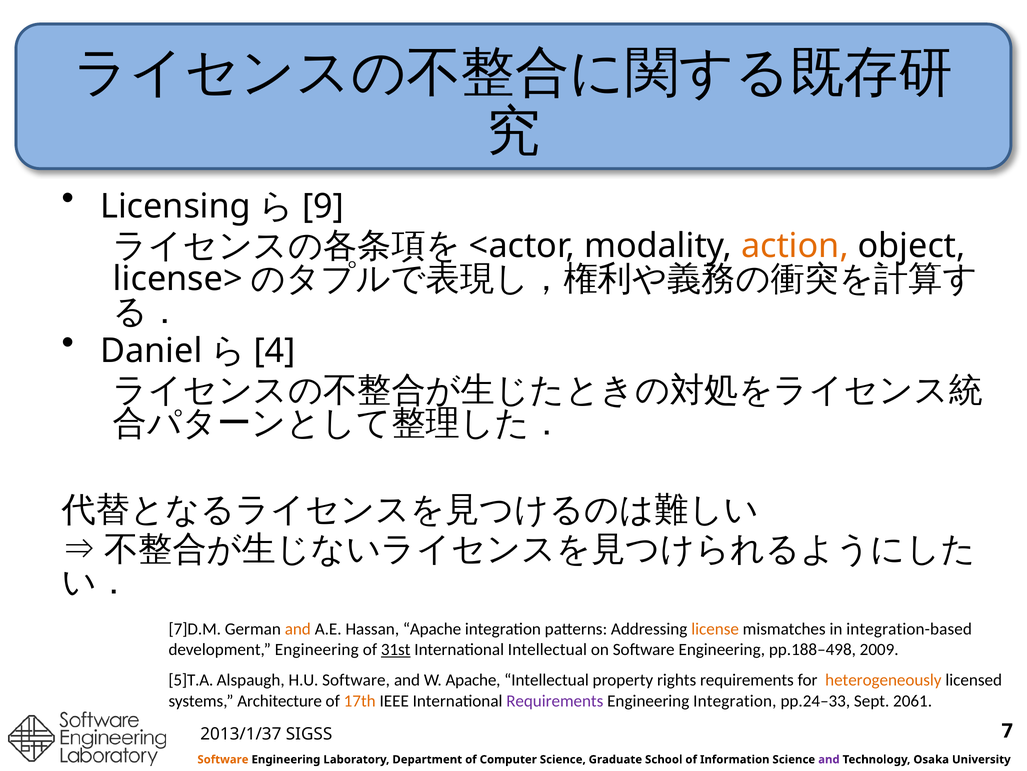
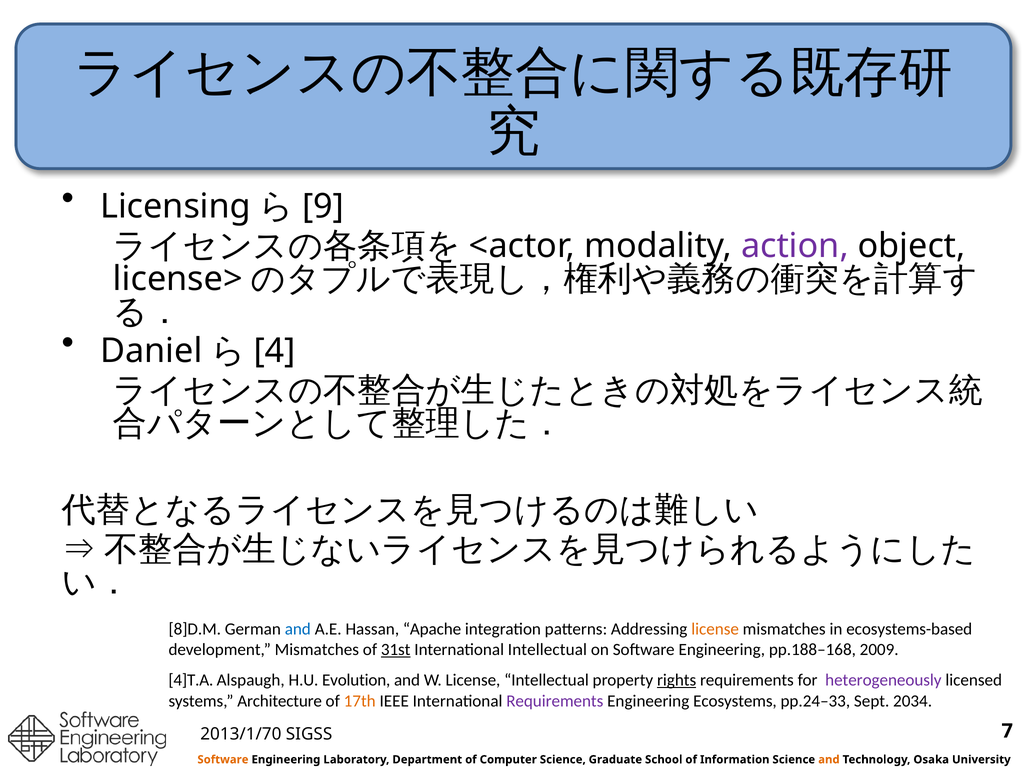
action colour: orange -> purple (795, 246)
7]D.M: 7]D.M -> 8]D.M (195, 628)
and colour: orange -> blue (298, 628)
integration-based: integration-based -> ecosystems-based (909, 628)
development Engineering: Engineering -> Mismatches (317, 649)
pp.188–498: pp.188–498 -> pp.188–168 (812, 649)
5]T.A: 5]T.A -> 4]T.A (191, 680)
H.U Software: Software -> Evolution (356, 680)
W Apache: Apache -> License (473, 680)
rights underline: none -> present (677, 680)
heterogeneously colour: orange -> purple (883, 680)
Engineering Integration: Integration -> Ecosystems (735, 700)
2061: 2061 -> 2034 (913, 700)
2013/1/37: 2013/1/37 -> 2013/1/70 (241, 733)
and colour: purple -> orange (829, 759)
